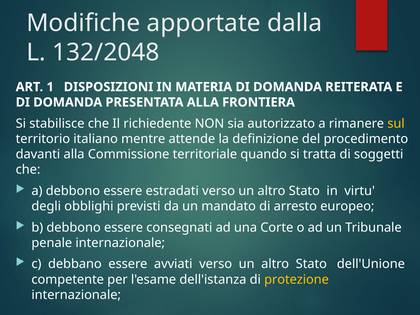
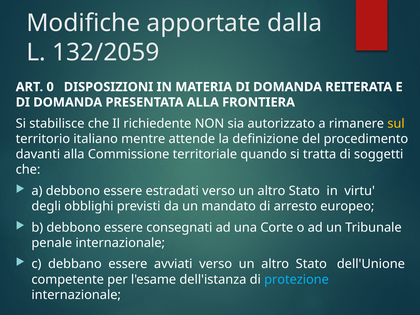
132/2048: 132/2048 -> 132/2059 (106, 52)
1: 1 -> 0 (50, 87)
protezione colour: yellow -> light blue (297, 279)
